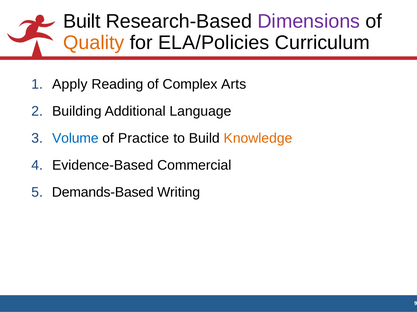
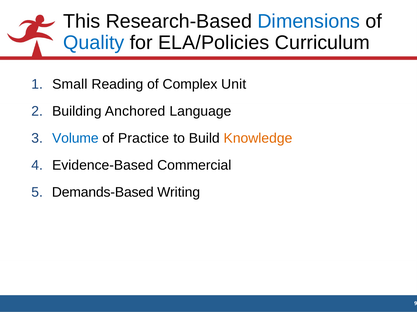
Built: Built -> This (82, 22)
Dimensions colour: purple -> blue (309, 22)
Quality colour: orange -> blue (94, 43)
Apply: Apply -> Small (70, 84)
Arts: Arts -> Unit (234, 84)
Additional: Additional -> Anchored (135, 111)
